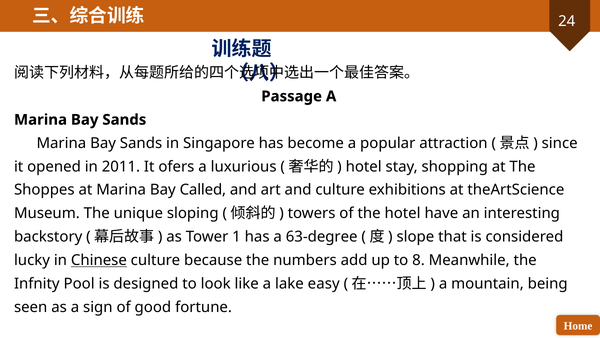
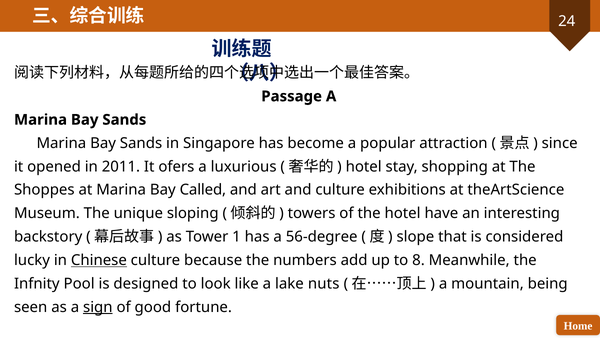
63-degree: 63-degree -> 56-degree (322, 237)
easy: easy -> nuts (324, 283)
sign underline: none -> present (98, 307)
